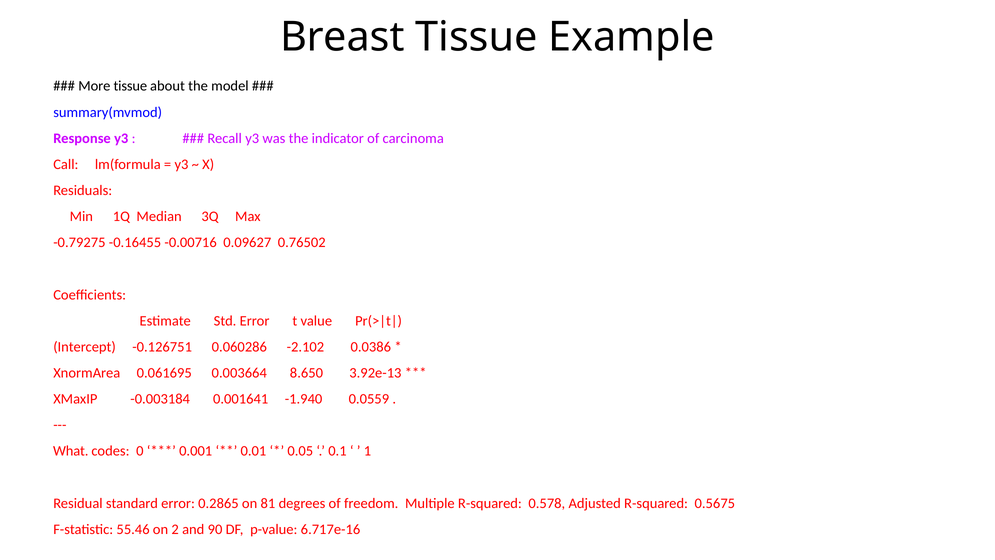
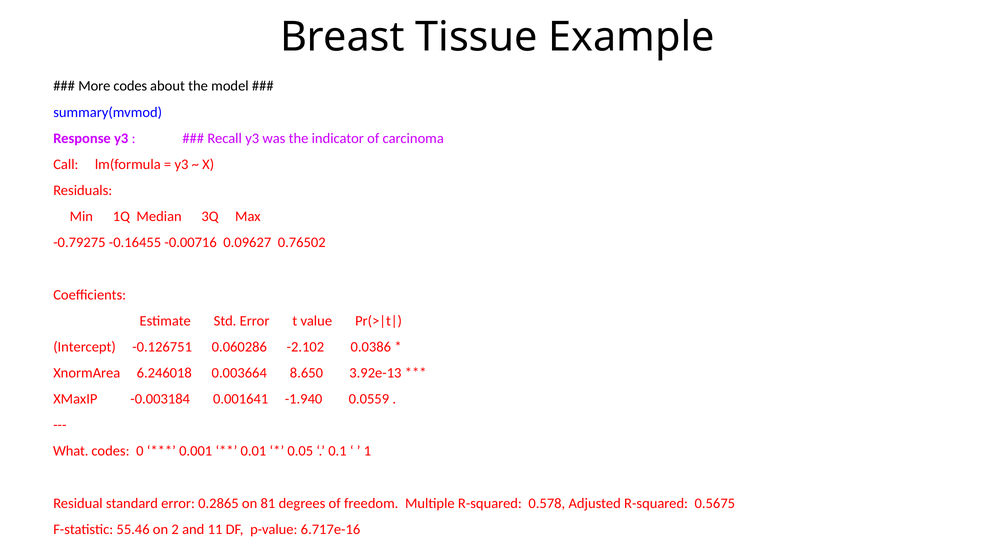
More tissue: tissue -> codes (130, 86)
0.061695: 0.061695 -> 6.246018 (164, 373)
90: 90 -> 11 (215, 529)
